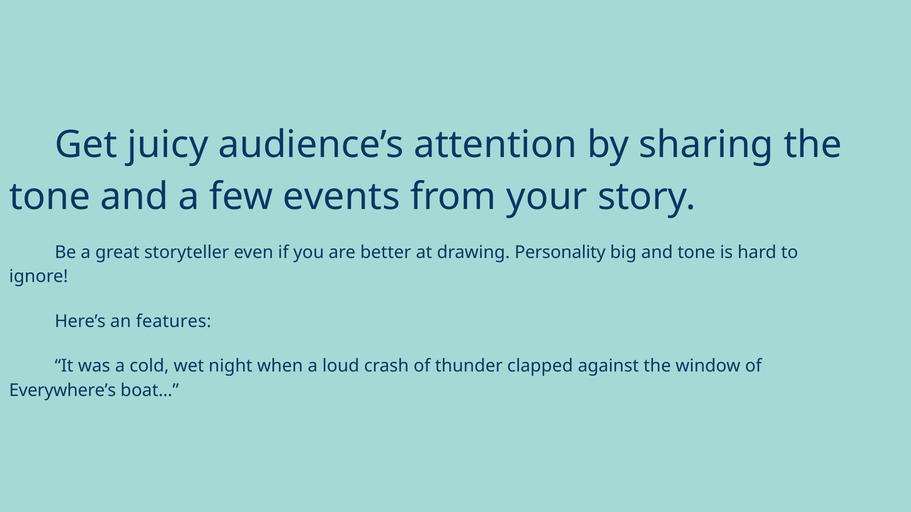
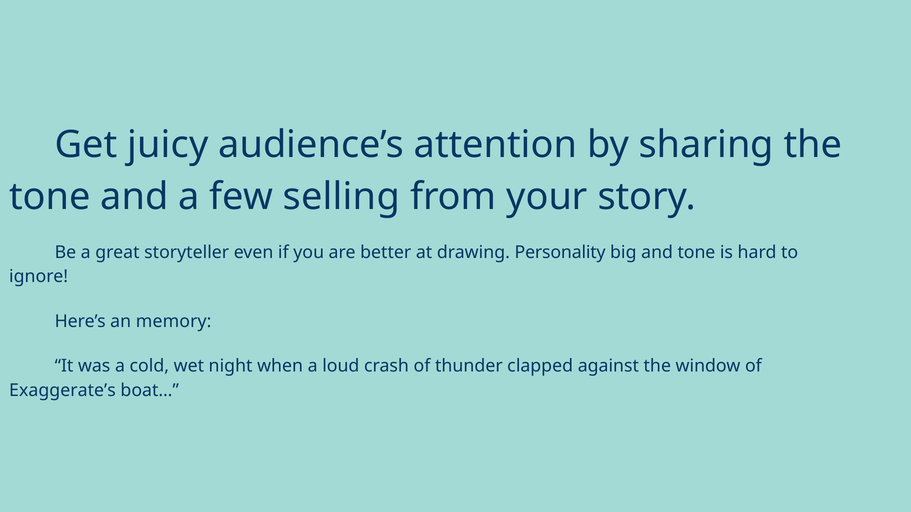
events: events -> selling (341, 197)
features: features -> memory (174, 321)
Everywhere’s: Everywhere’s -> Exaggerate’s (62, 391)
